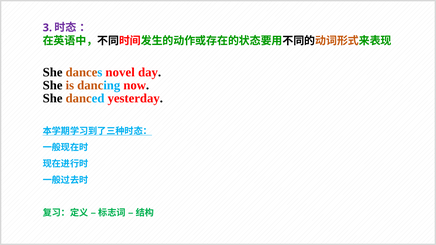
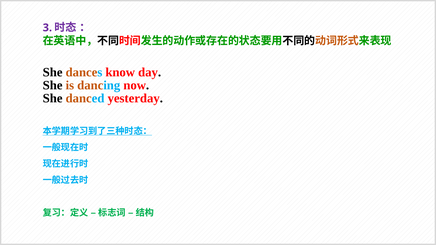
novel: novel -> know (120, 72)
